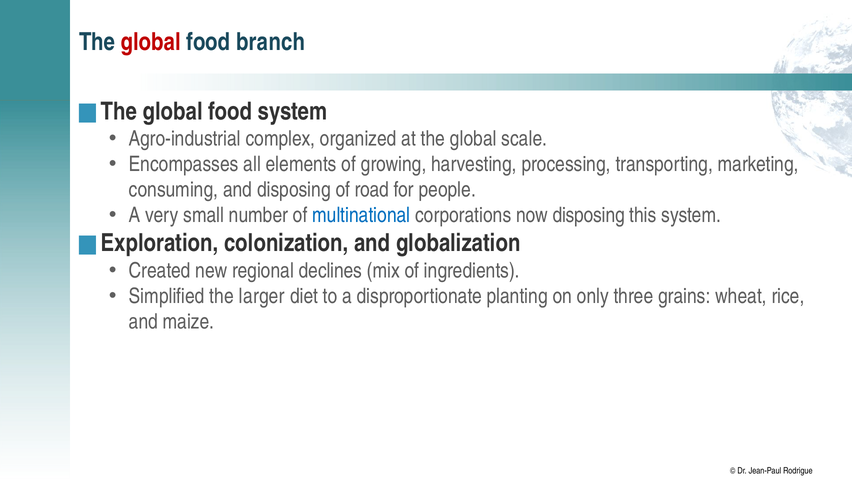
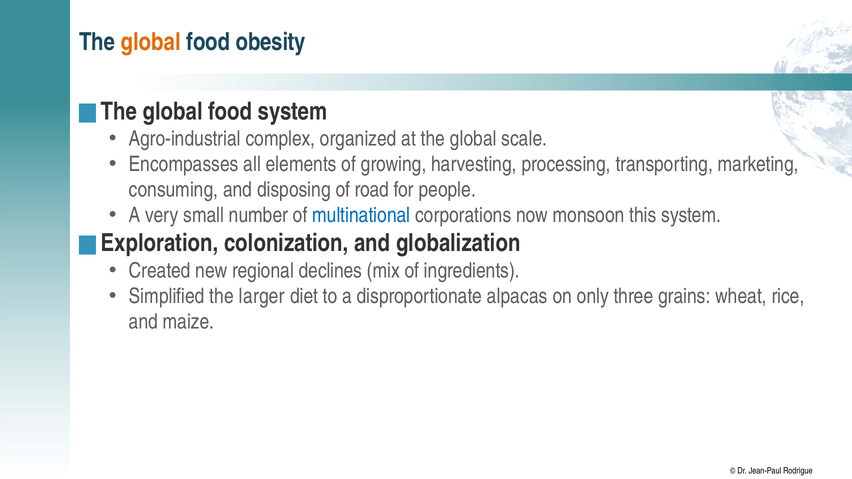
global colour: red -> orange (151, 42)
branch: branch -> obesity (271, 42)
now disposing: disposing -> monsoon (589, 216)
planting: planting -> alpacas (517, 296)
